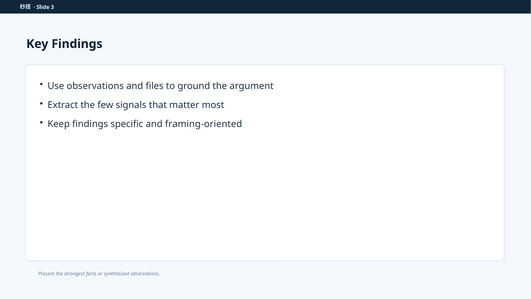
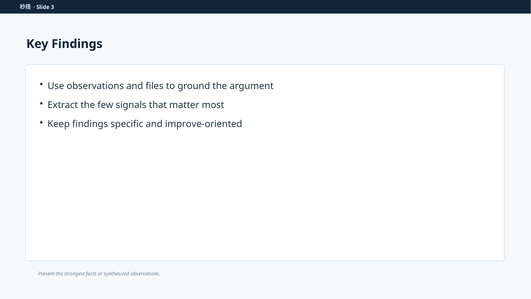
framing-oriented: framing-oriented -> improve-oriented (204, 124)
